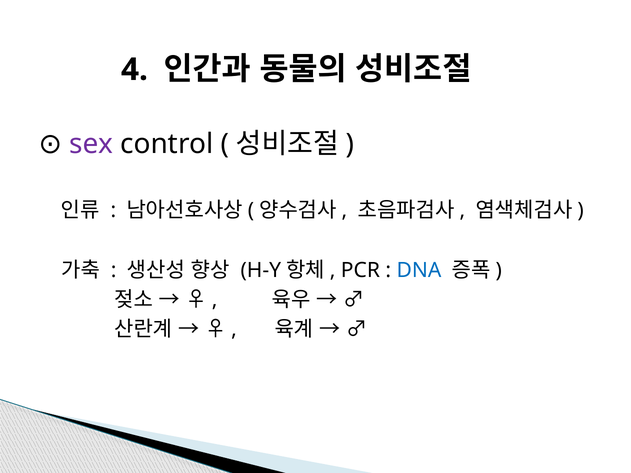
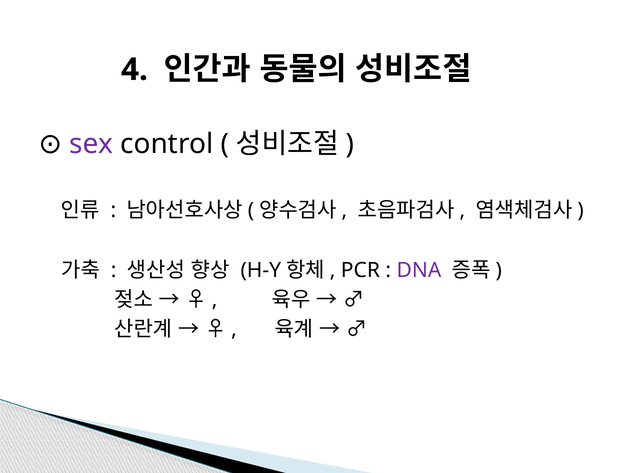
DNA colour: blue -> purple (419, 271)
